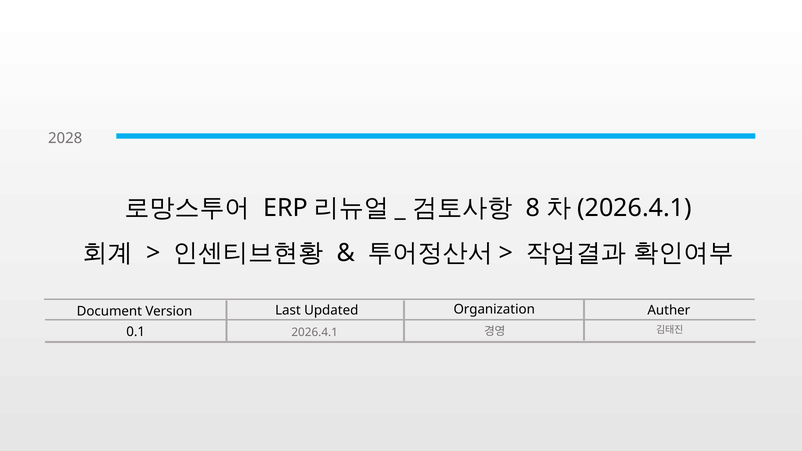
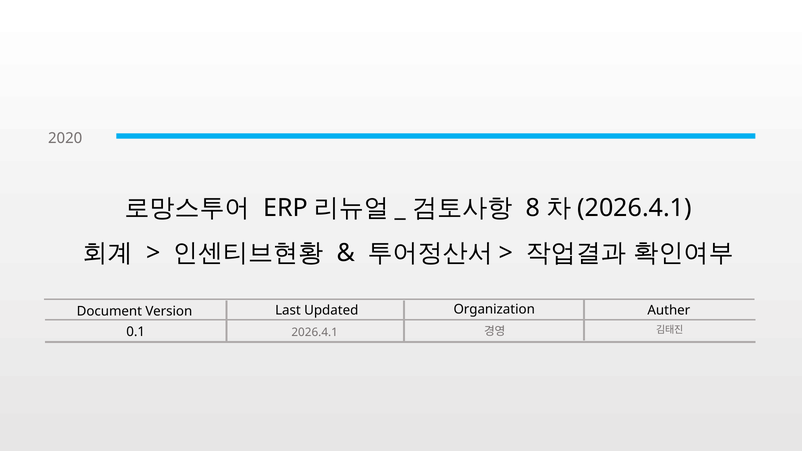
2028: 2028 -> 2020 (65, 138)
